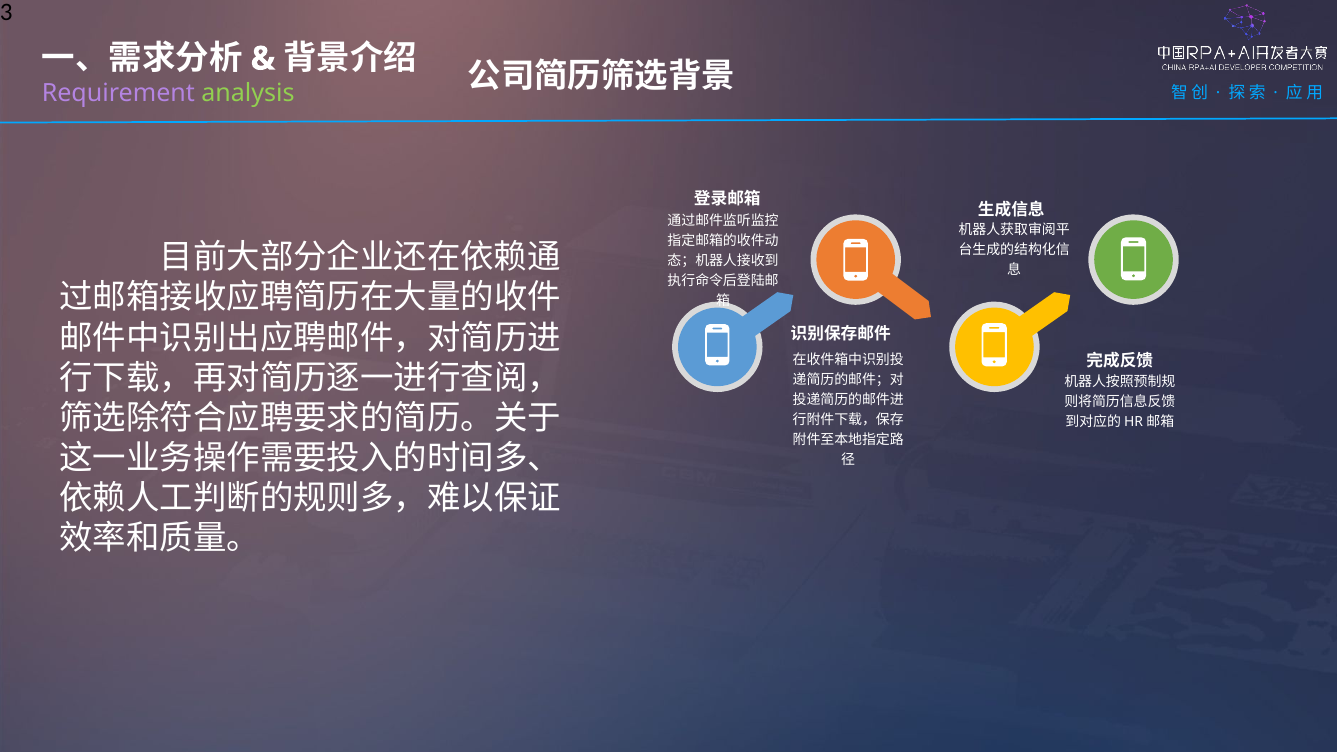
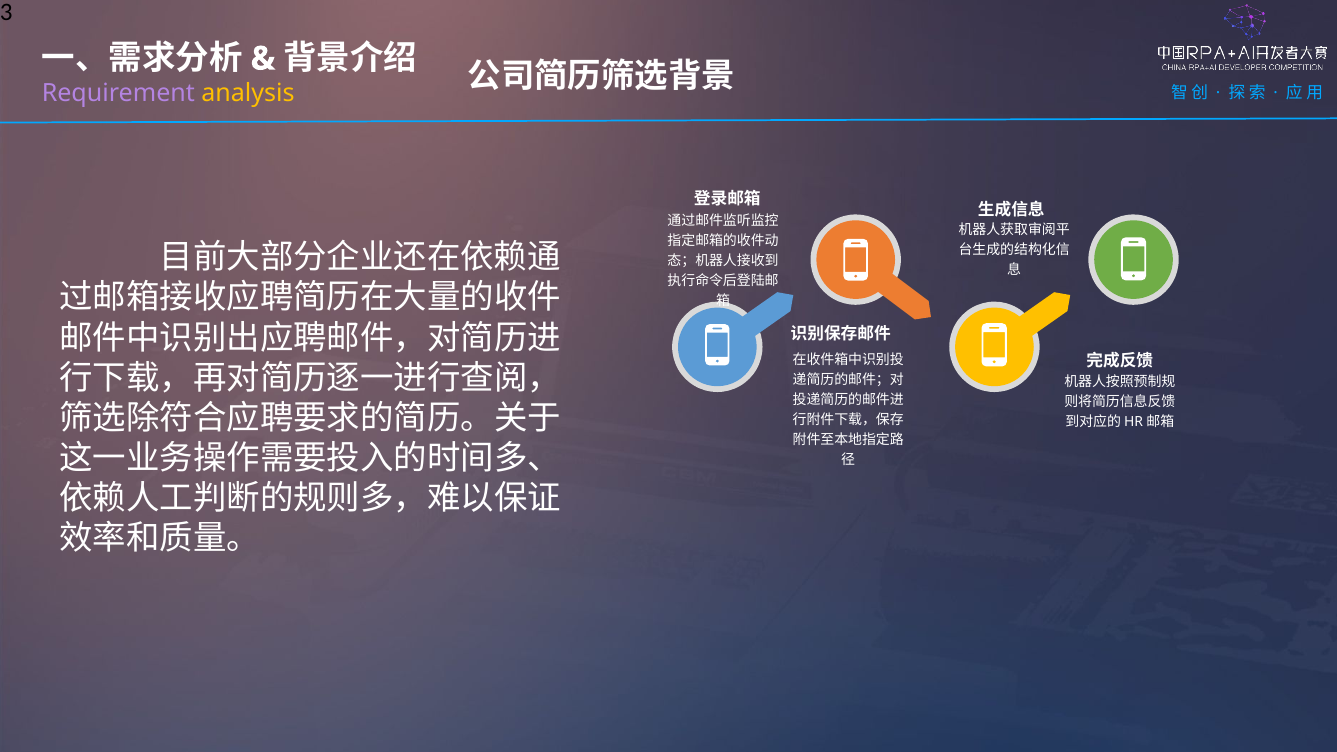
analysis colour: light green -> yellow (248, 93)
